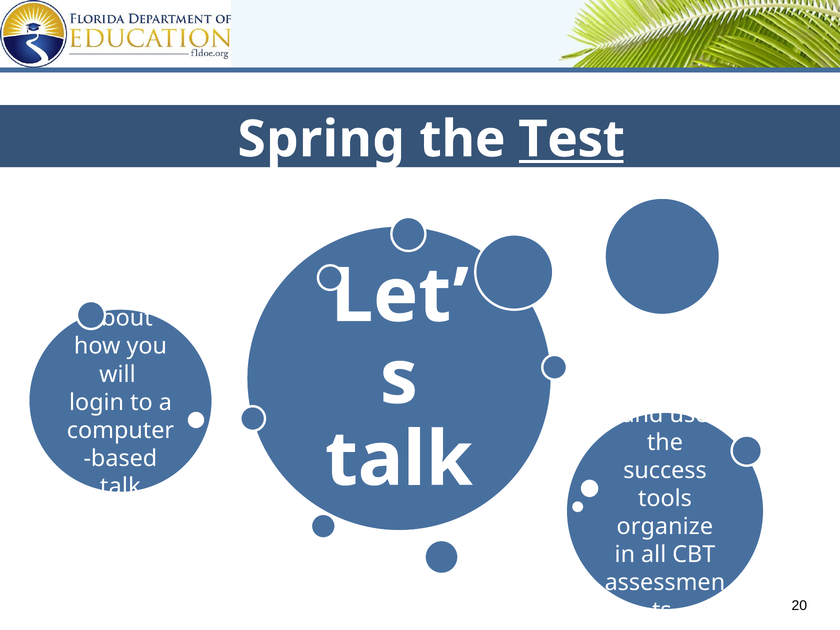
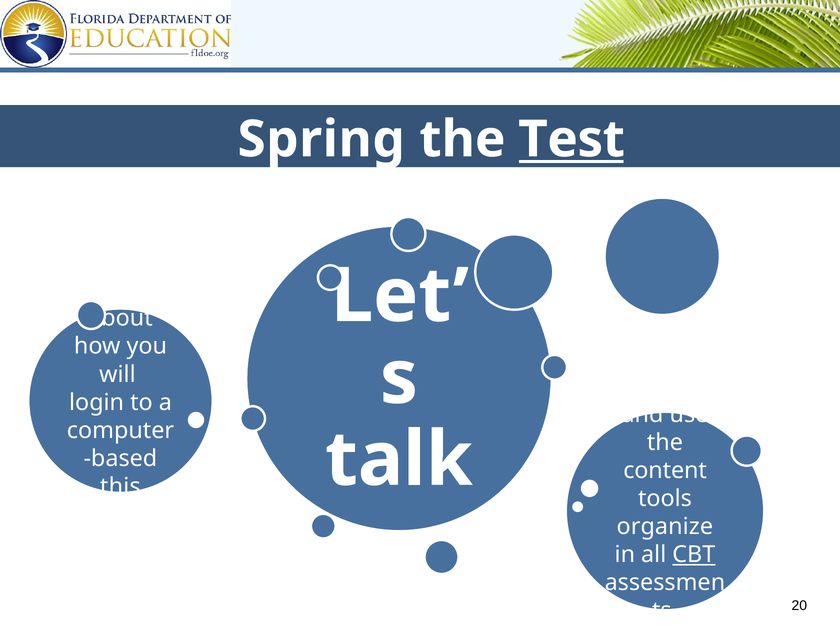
success: success -> content (665, 471)
talk: talk -> this (120, 486)
CBT underline: none -> present (694, 555)
